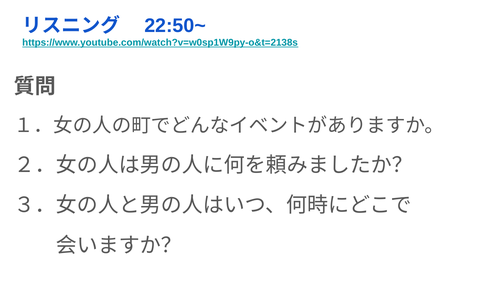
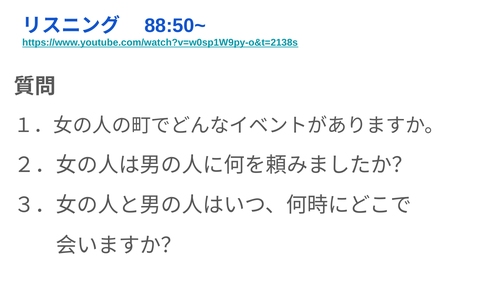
22:50~: 22:50~ -> 88:50~ (175, 26)
